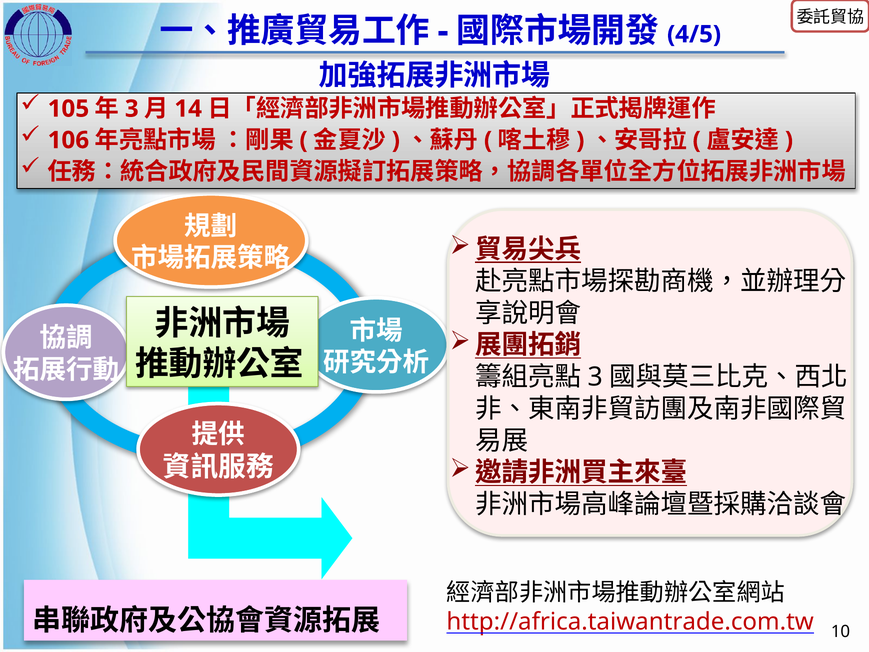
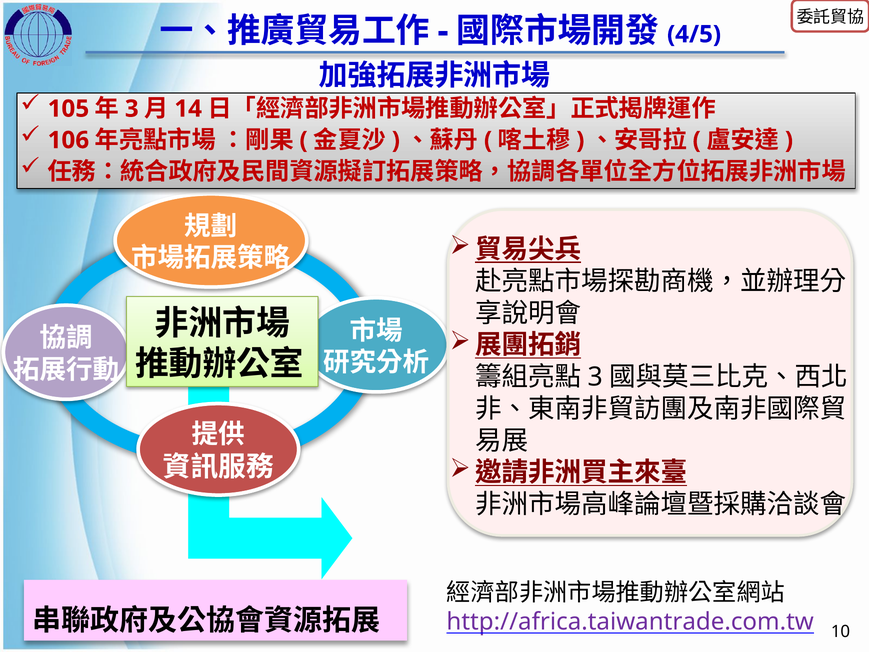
http://africa.taiwantrade.com.tw colour: red -> purple (630, 622)
